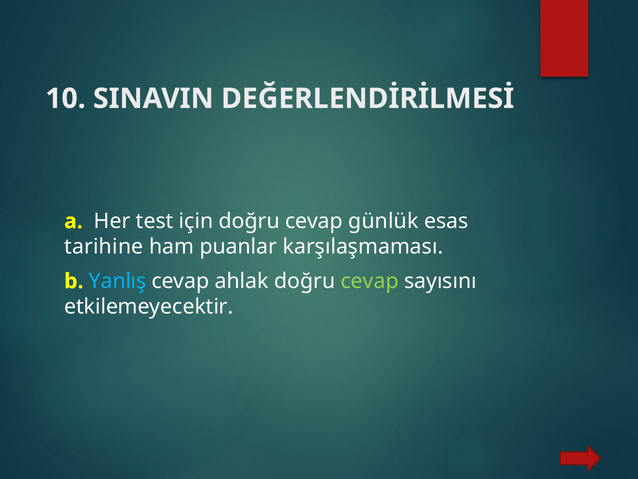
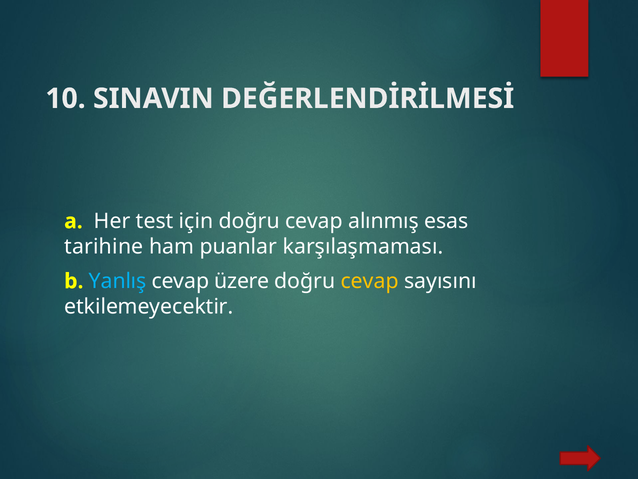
günlük: günlük -> alınmış (384, 221)
ahlak: ahlak -> üzere (242, 281)
cevap colour: light green -> yellow (370, 281)
